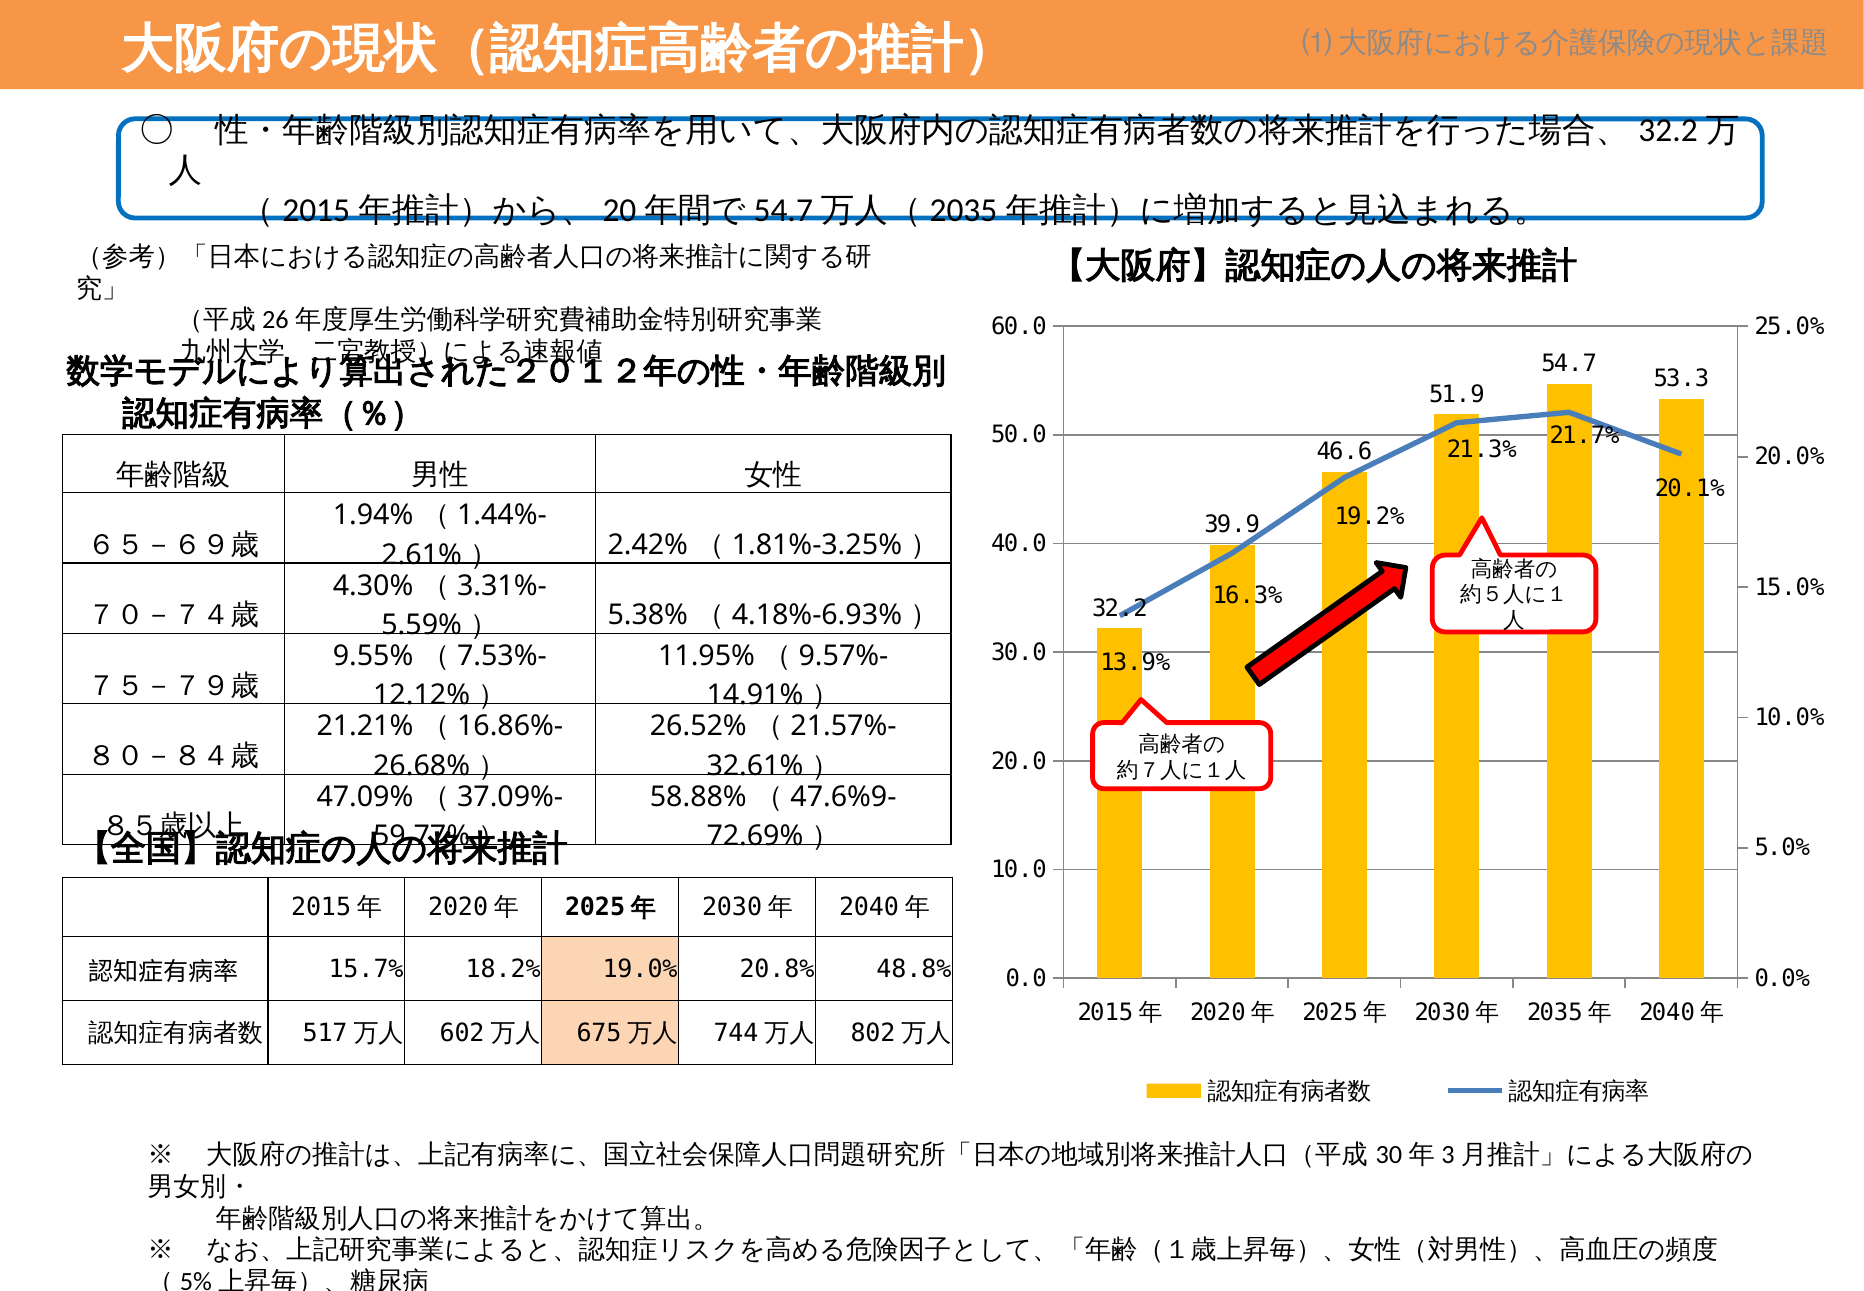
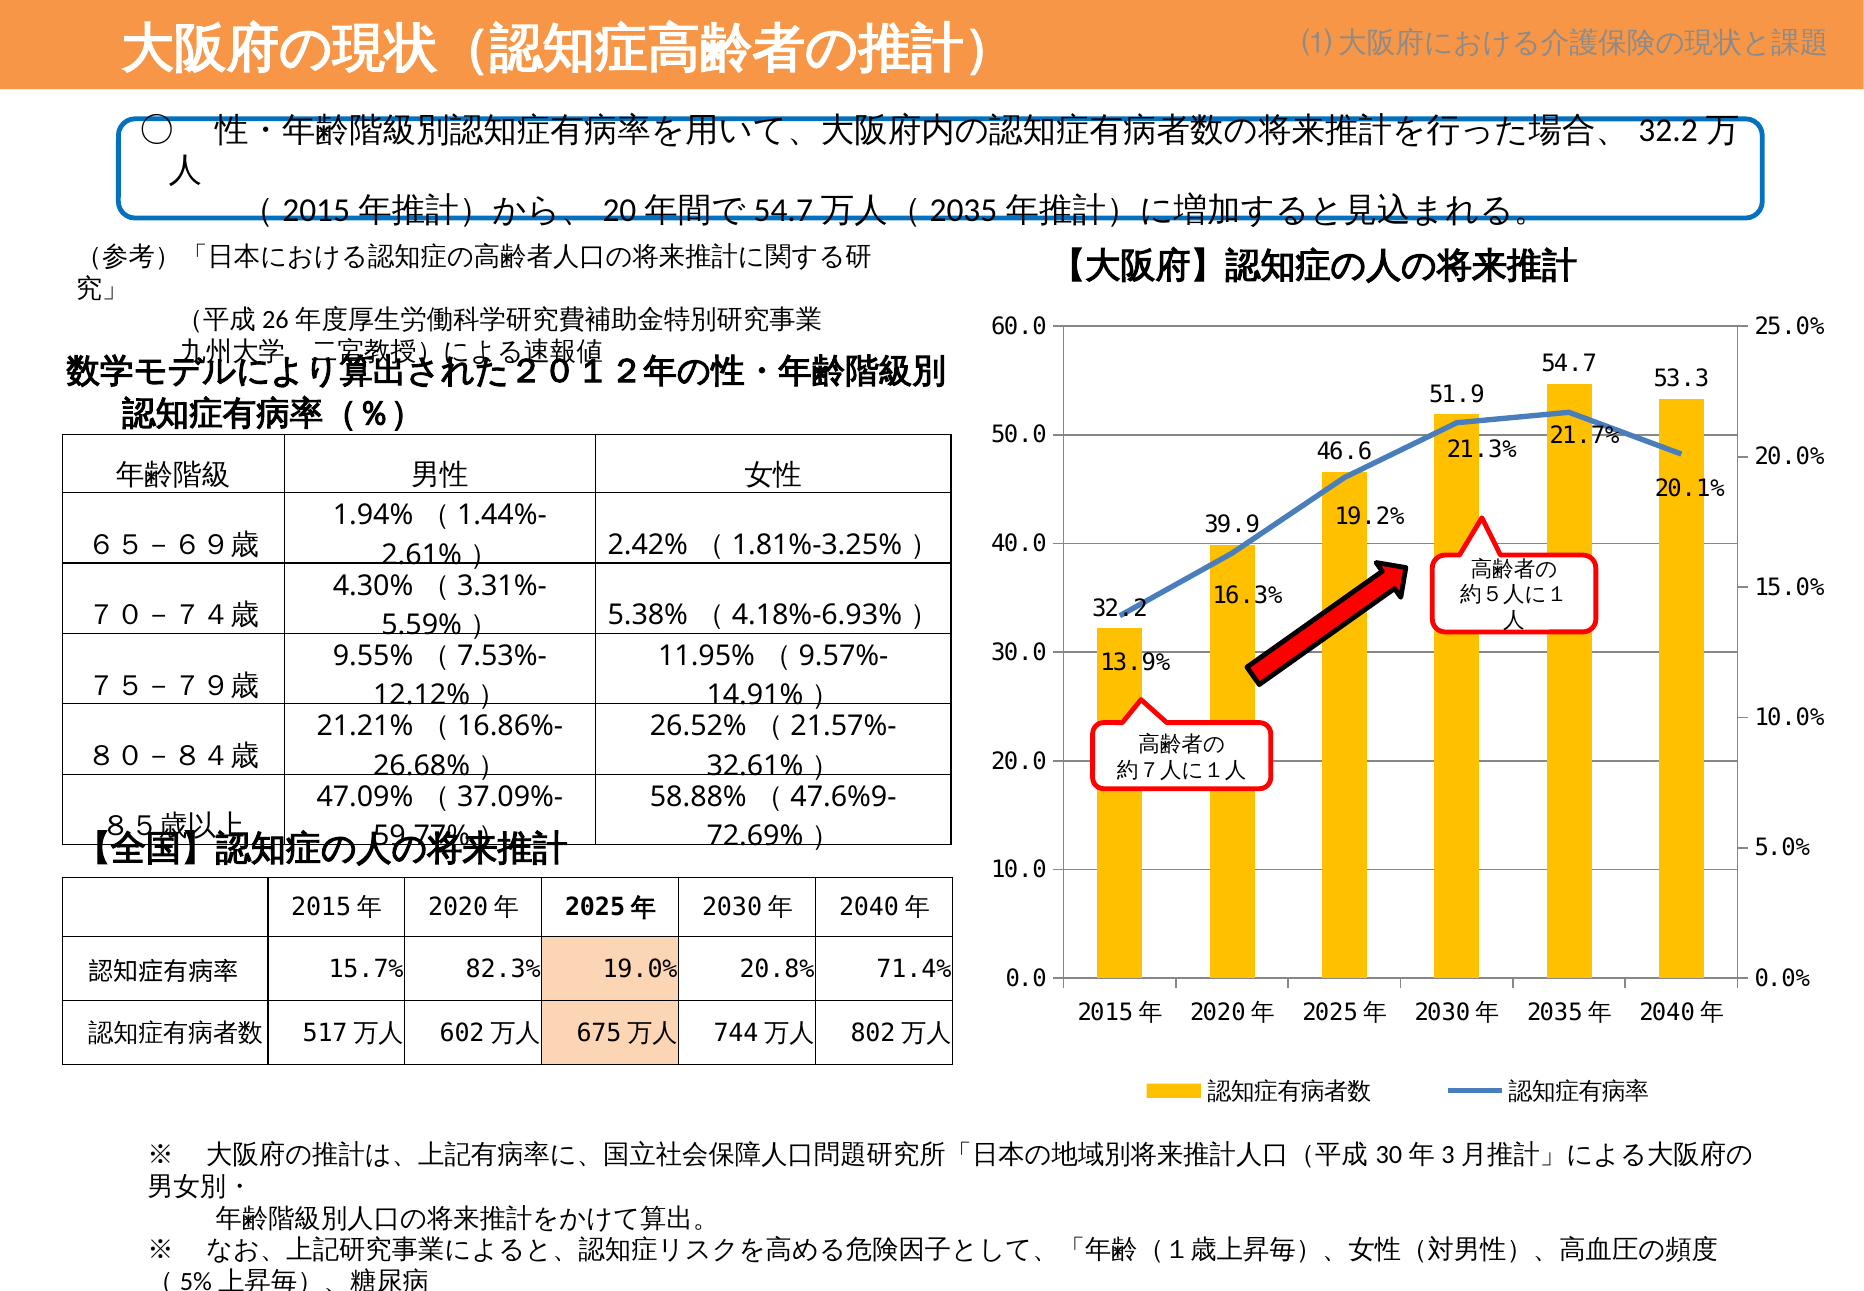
18.2%: 18.2% -> 82.3% (503, 969)
48.8%: 48.8% -> 71.4% (914, 969)
